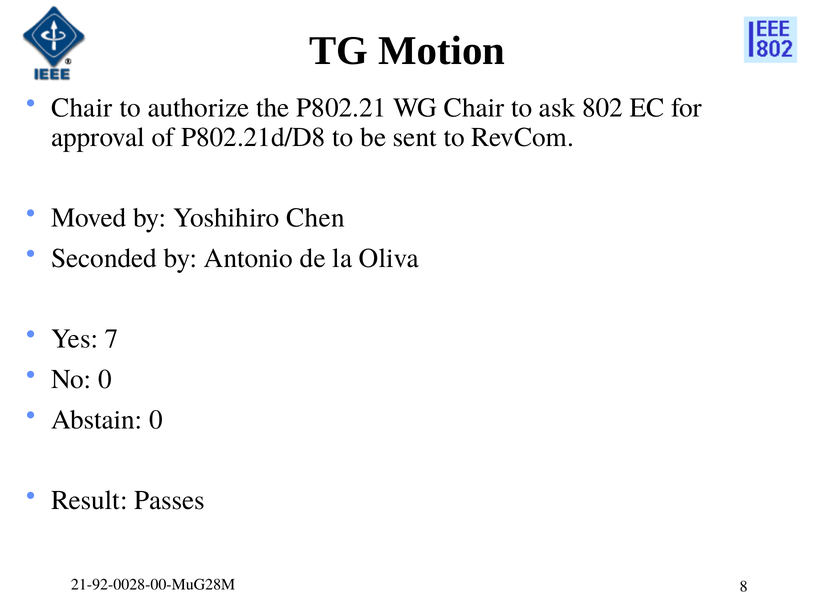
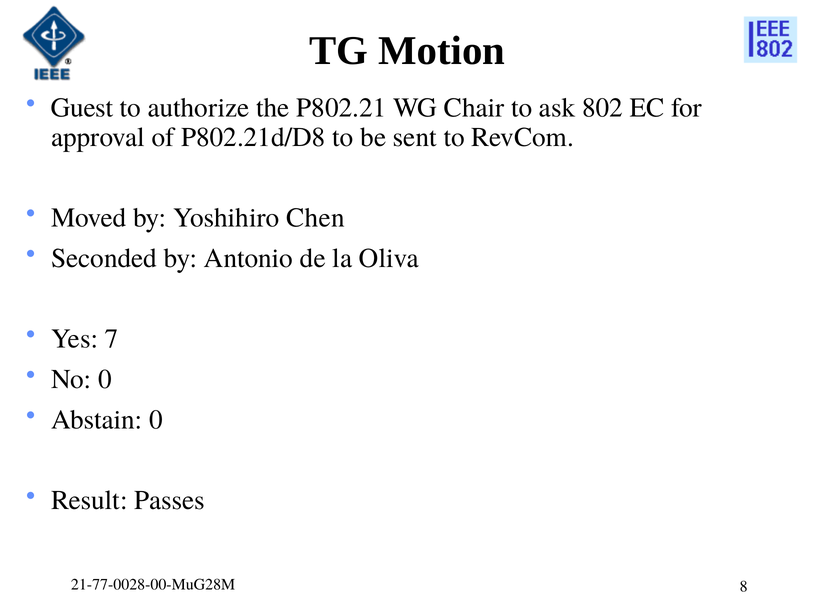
Chair: Chair -> Guest (82, 108)
21-92-0028-00-MuG28M: 21-92-0028-00-MuG28M -> 21-77-0028-00-MuG28M (153, 584)
